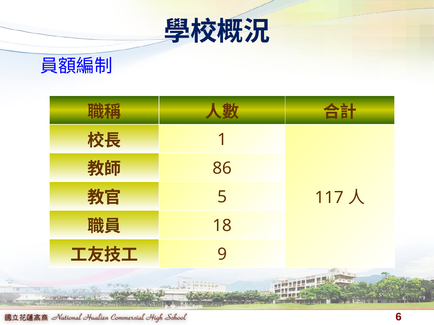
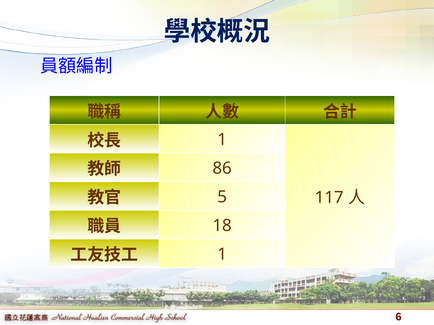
9: 9 -> 1 (222, 255)
